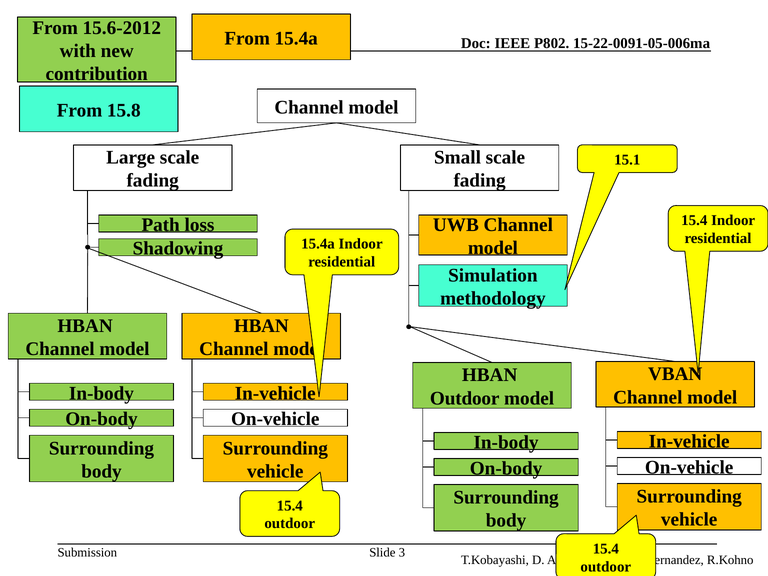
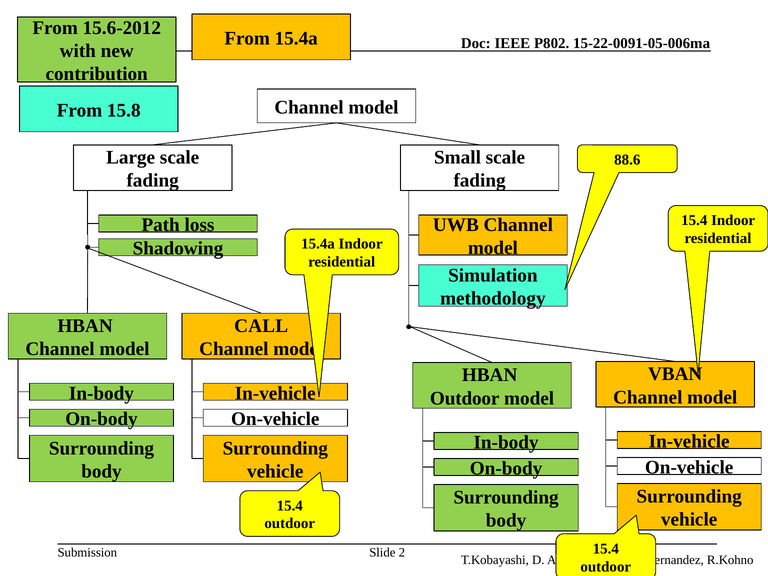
15.1: 15.1 -> 88.6 (627, 160)
HBAN: HBAN -> CALL (261, 326)
3: 3 -> 2 (402, 552)
